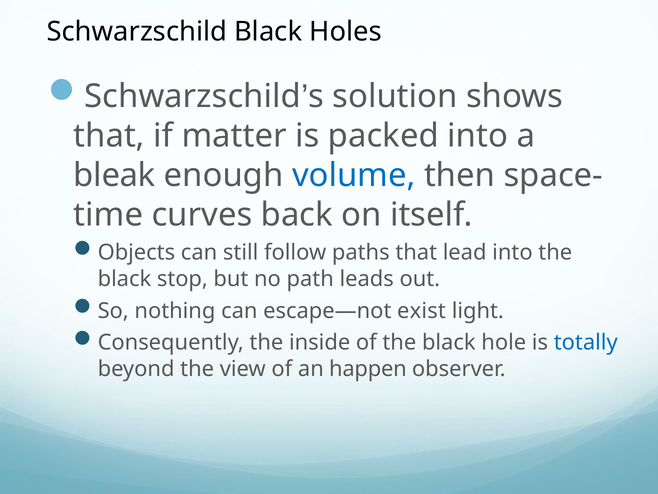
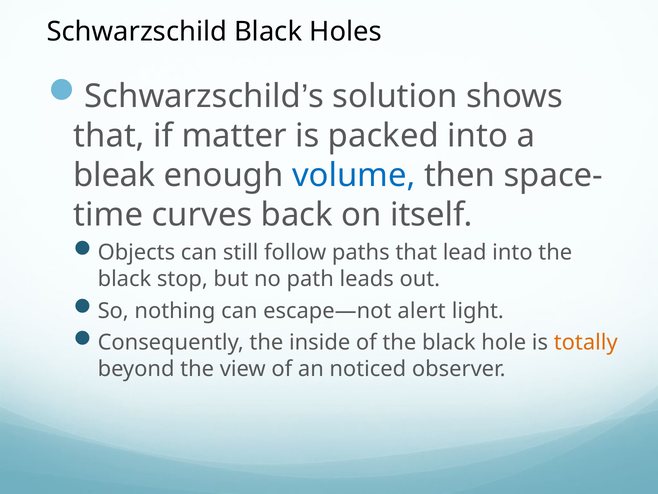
exist: exist -> alert (421, 310)
totally colour: blue -> orange (586, 342)
happen: happen -> noticed (368, 369)
